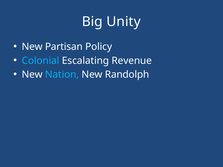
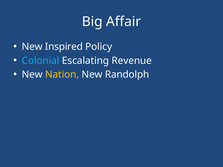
Unity: Unity -> Affair (124, 22)
Partisan: Partisan -> Inspired (64, 47)
Nation colour: light blue -> yellow (62, 75)
